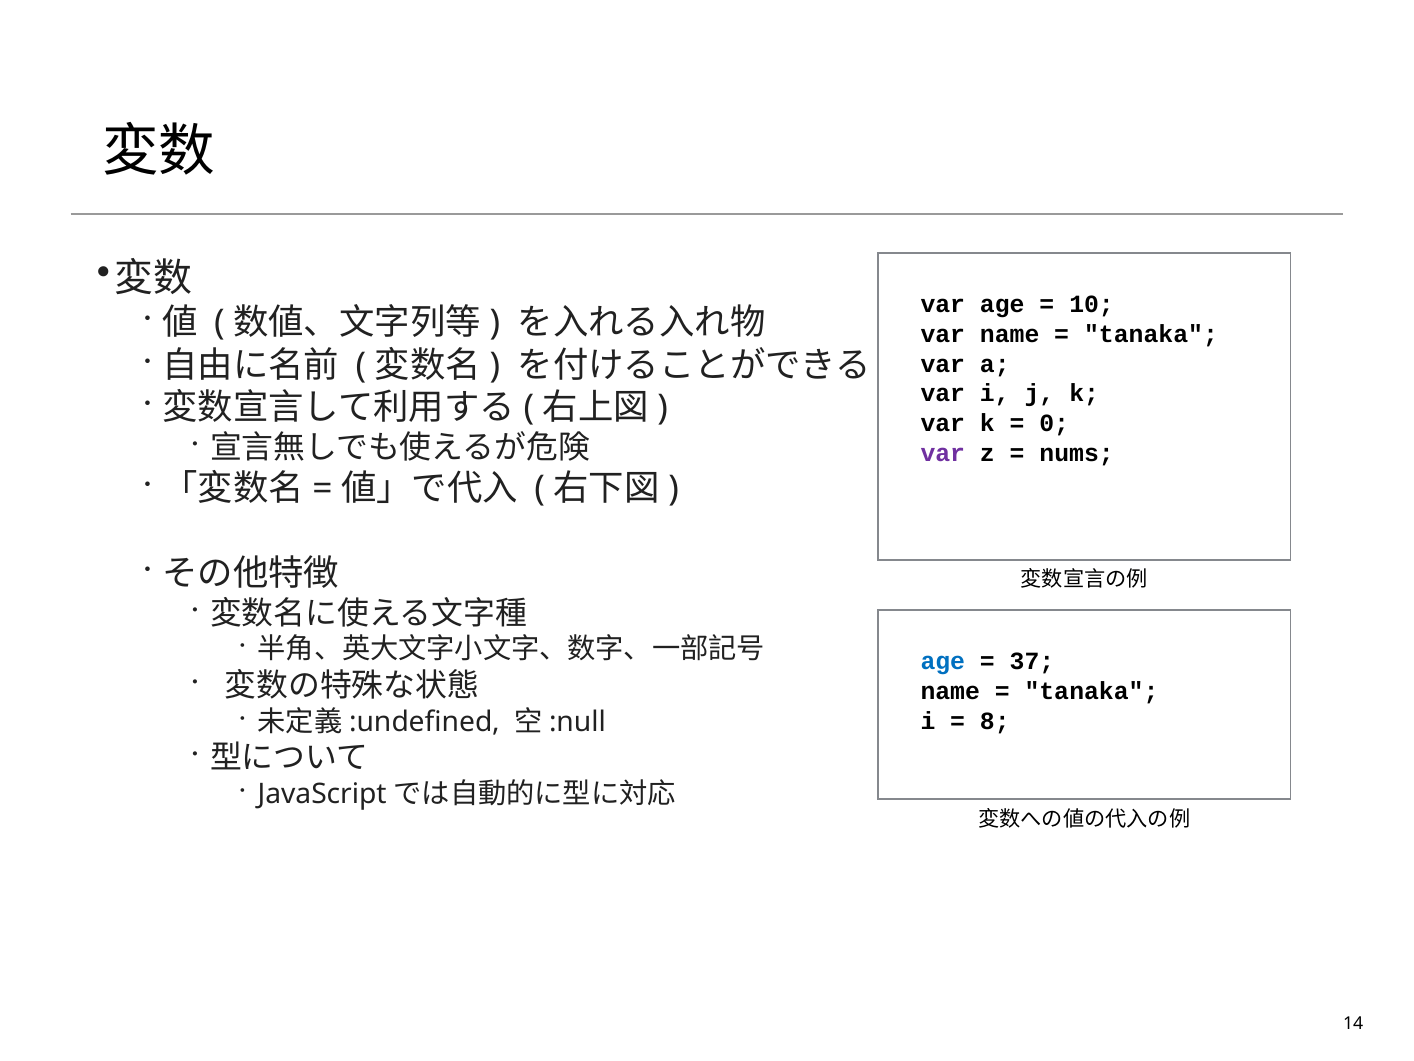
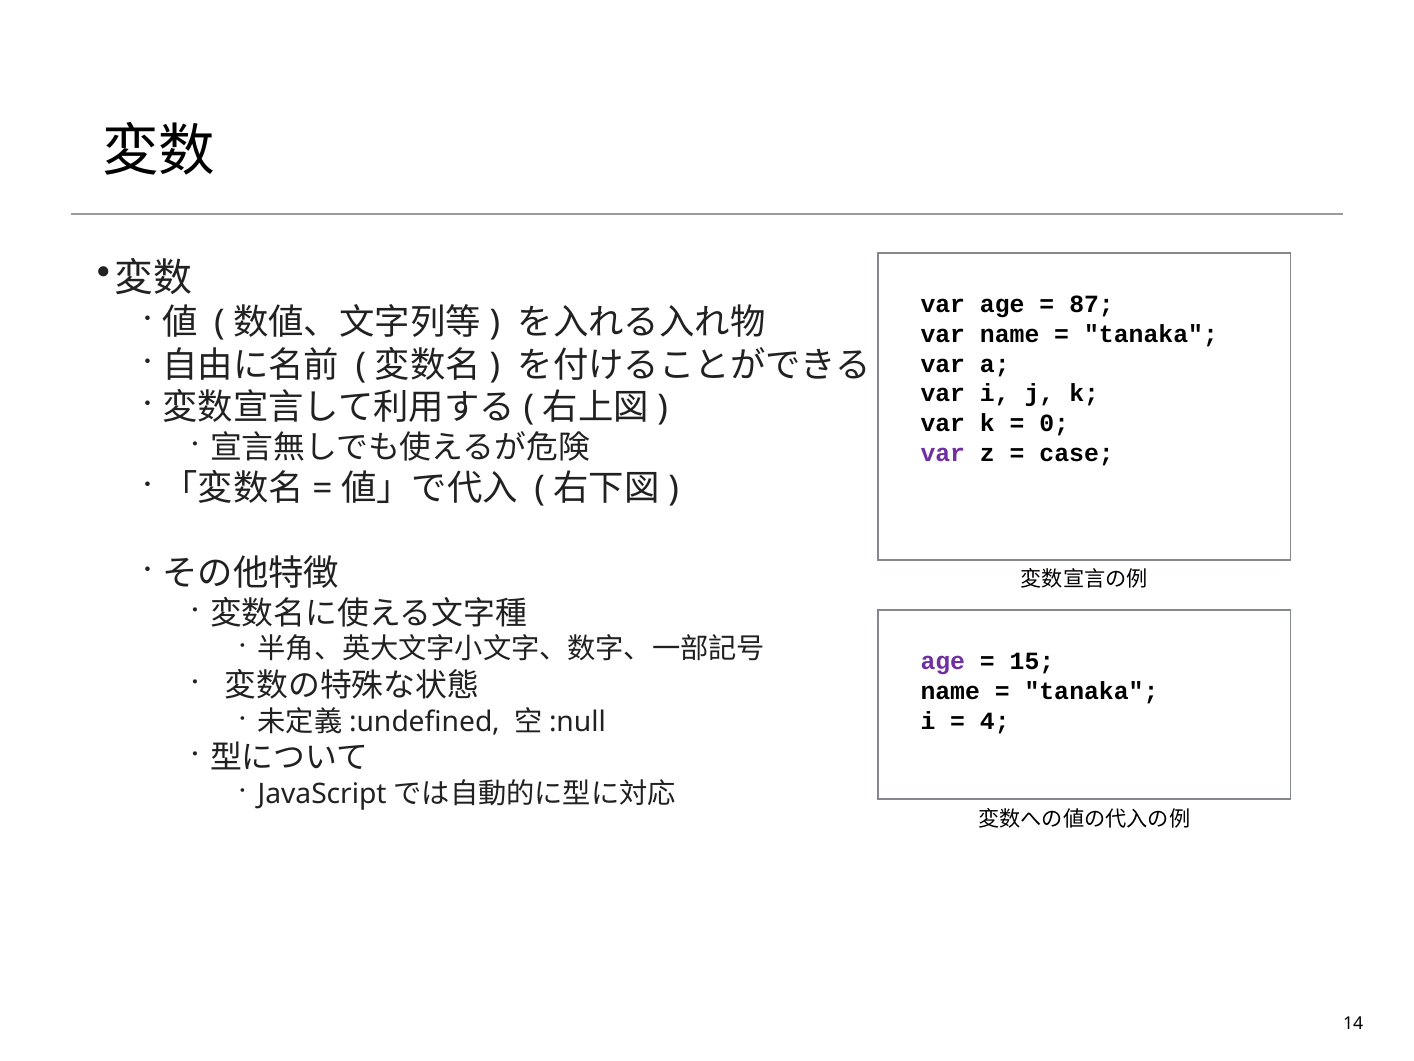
10: 10 -> 87 (1092, 304)
nums: nums -> case (1077, 453)
age colour: blue -> purple (943, 661)
37: 37 -> 15 (1032, 661)
8: 8 -> 4 (995, 721)
